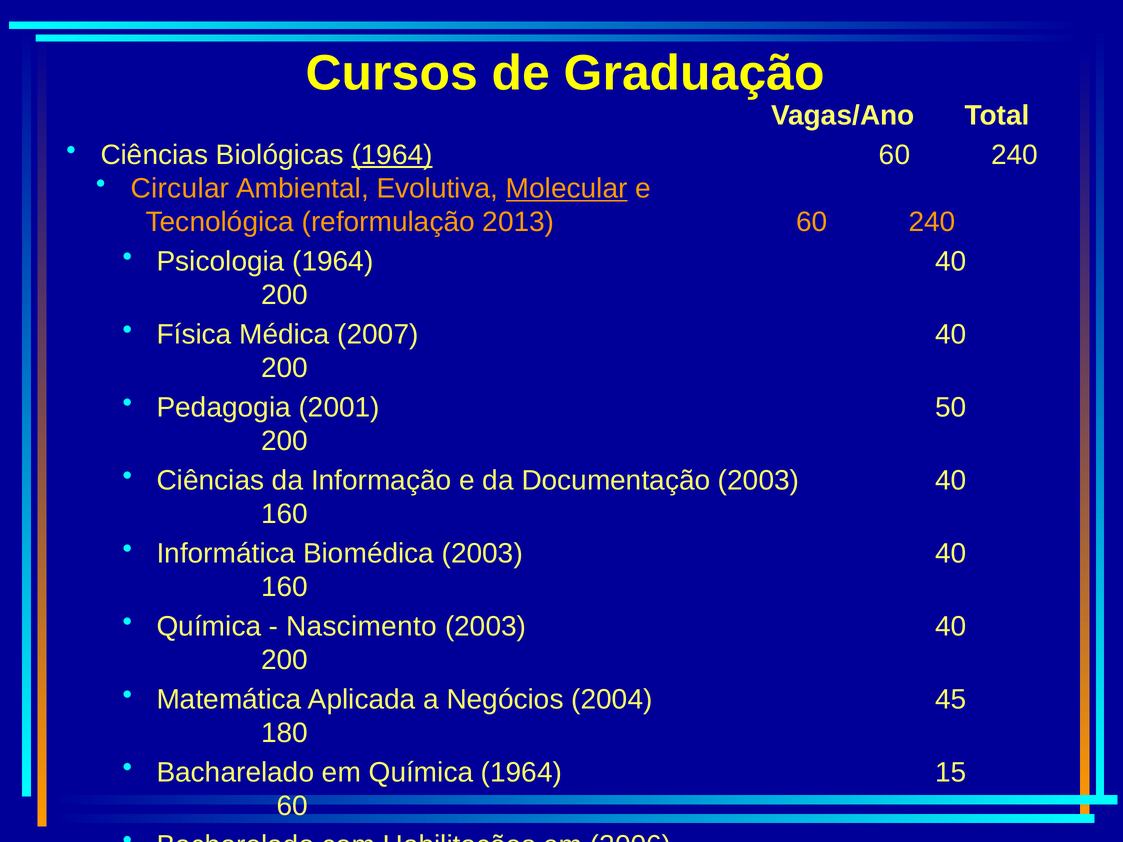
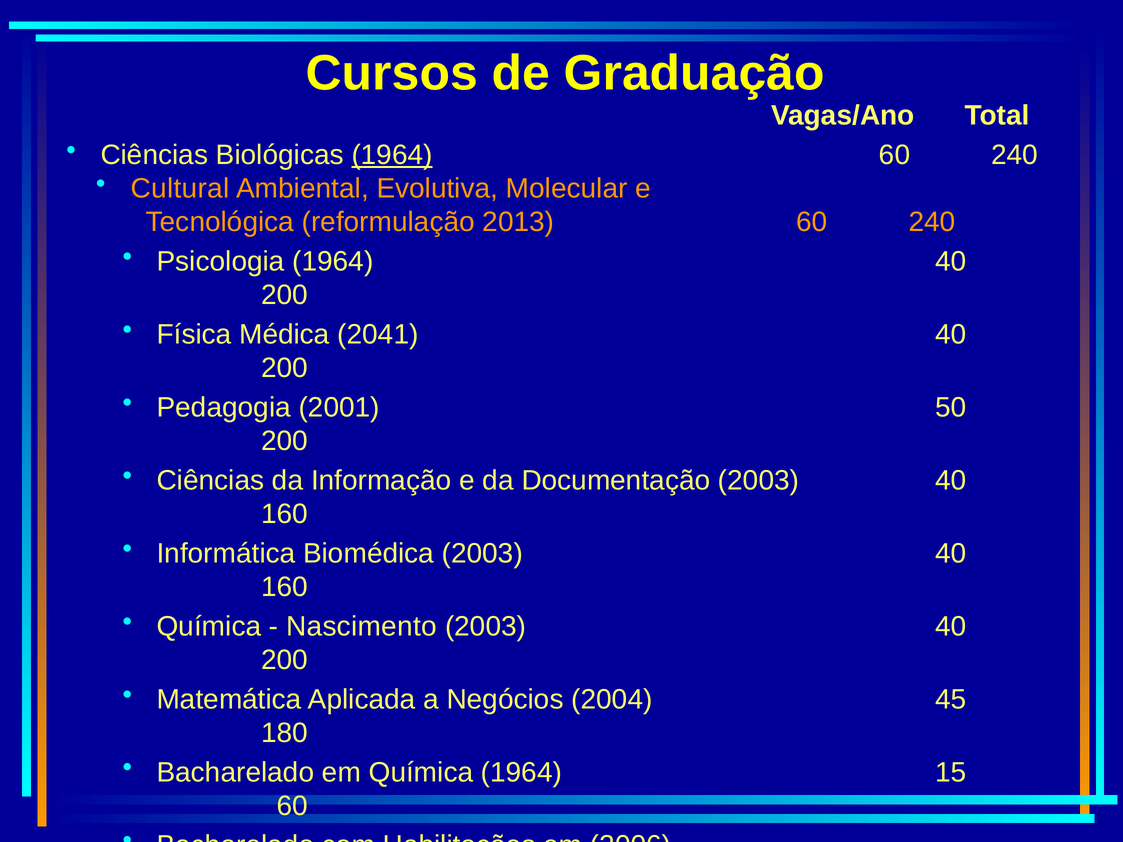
Circular: Circular -> Cultural (180, 189)
Molecular underline: present -> none (567, 189)
2007: 2007 -> 2041 (378, 335)
